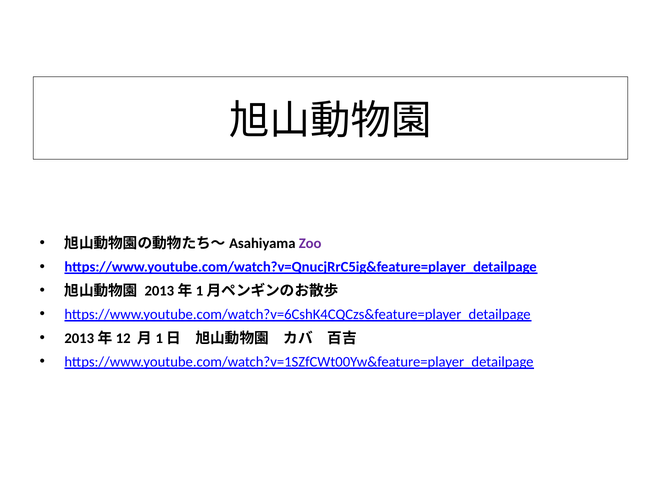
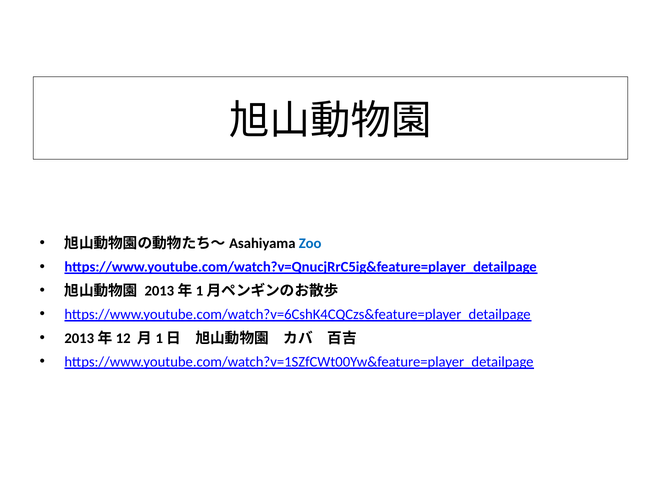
Zoo colour: purple -> blue (310, 243)
